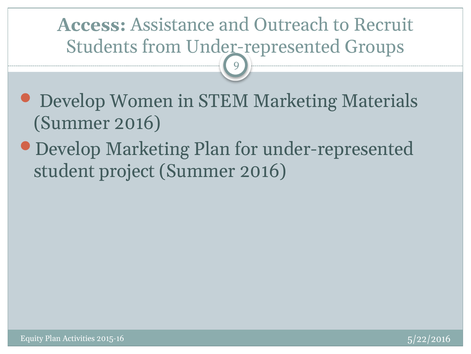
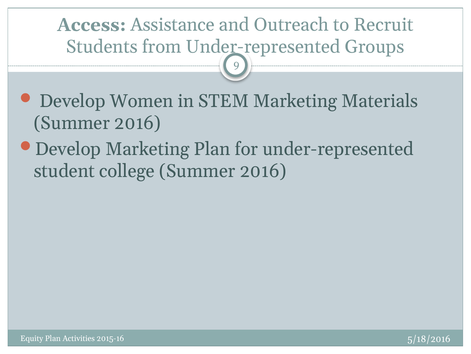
project: project -> college (127, 171)
5/22/2016: 5/22/2016 -> 5/18/2016 (429, 338)
